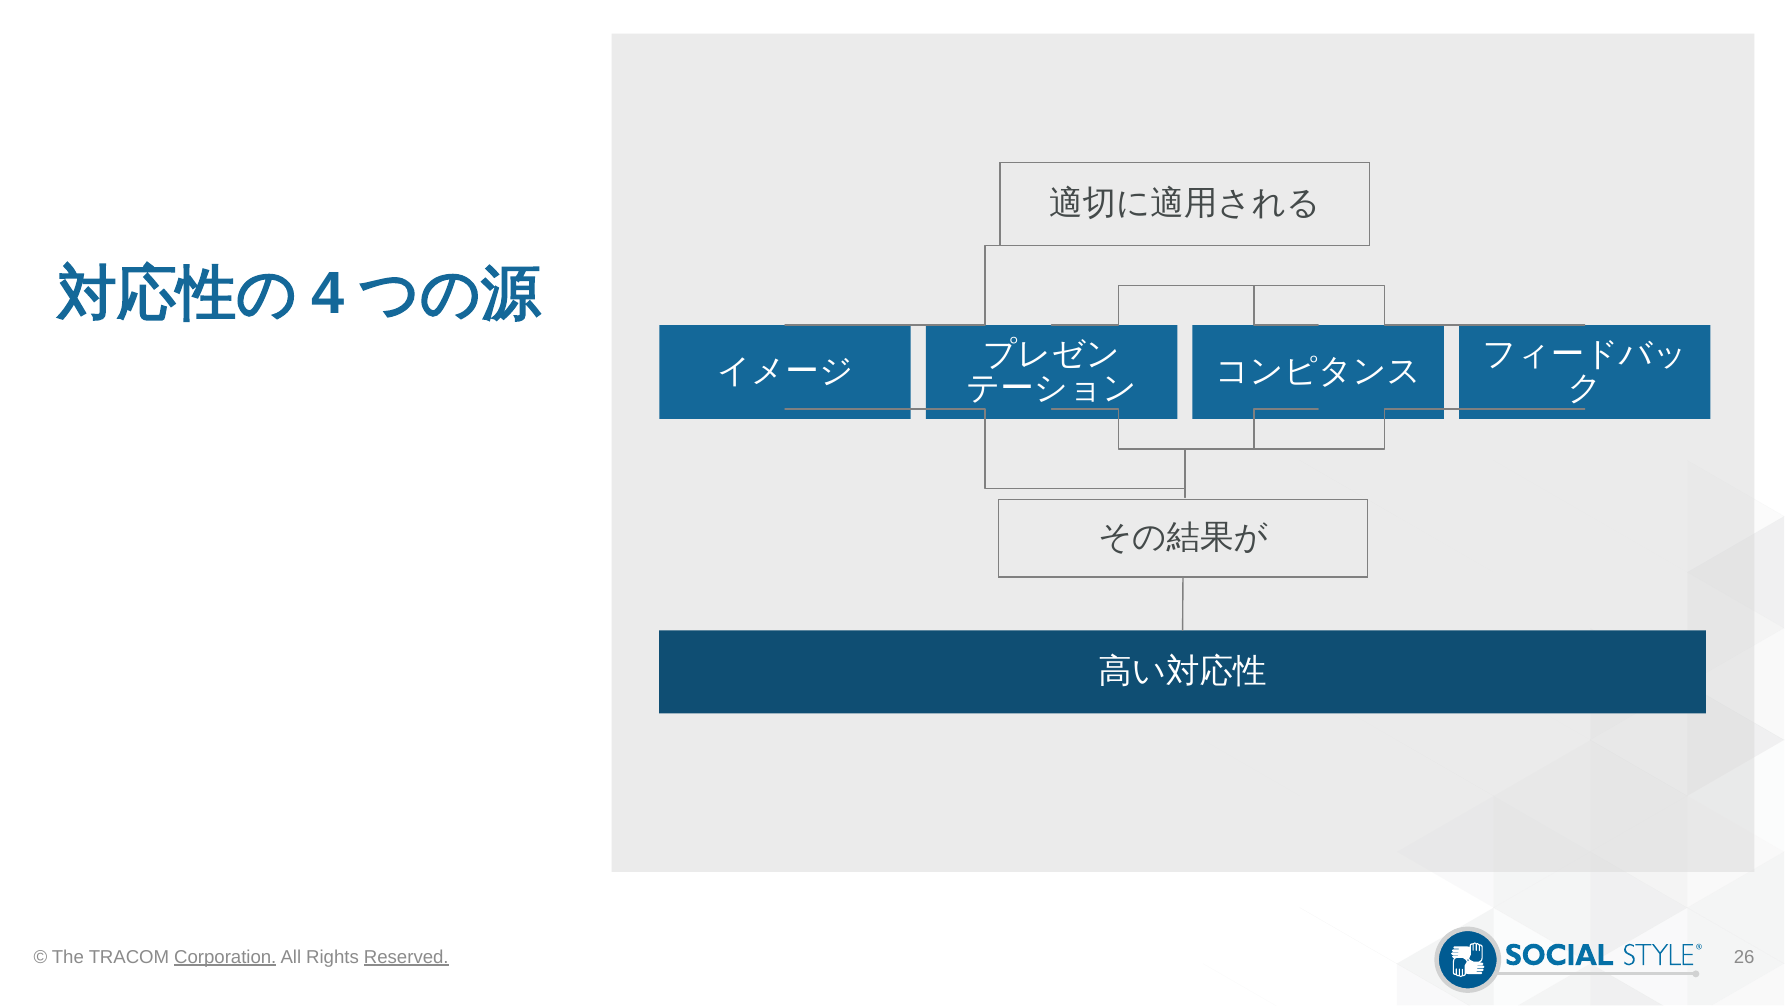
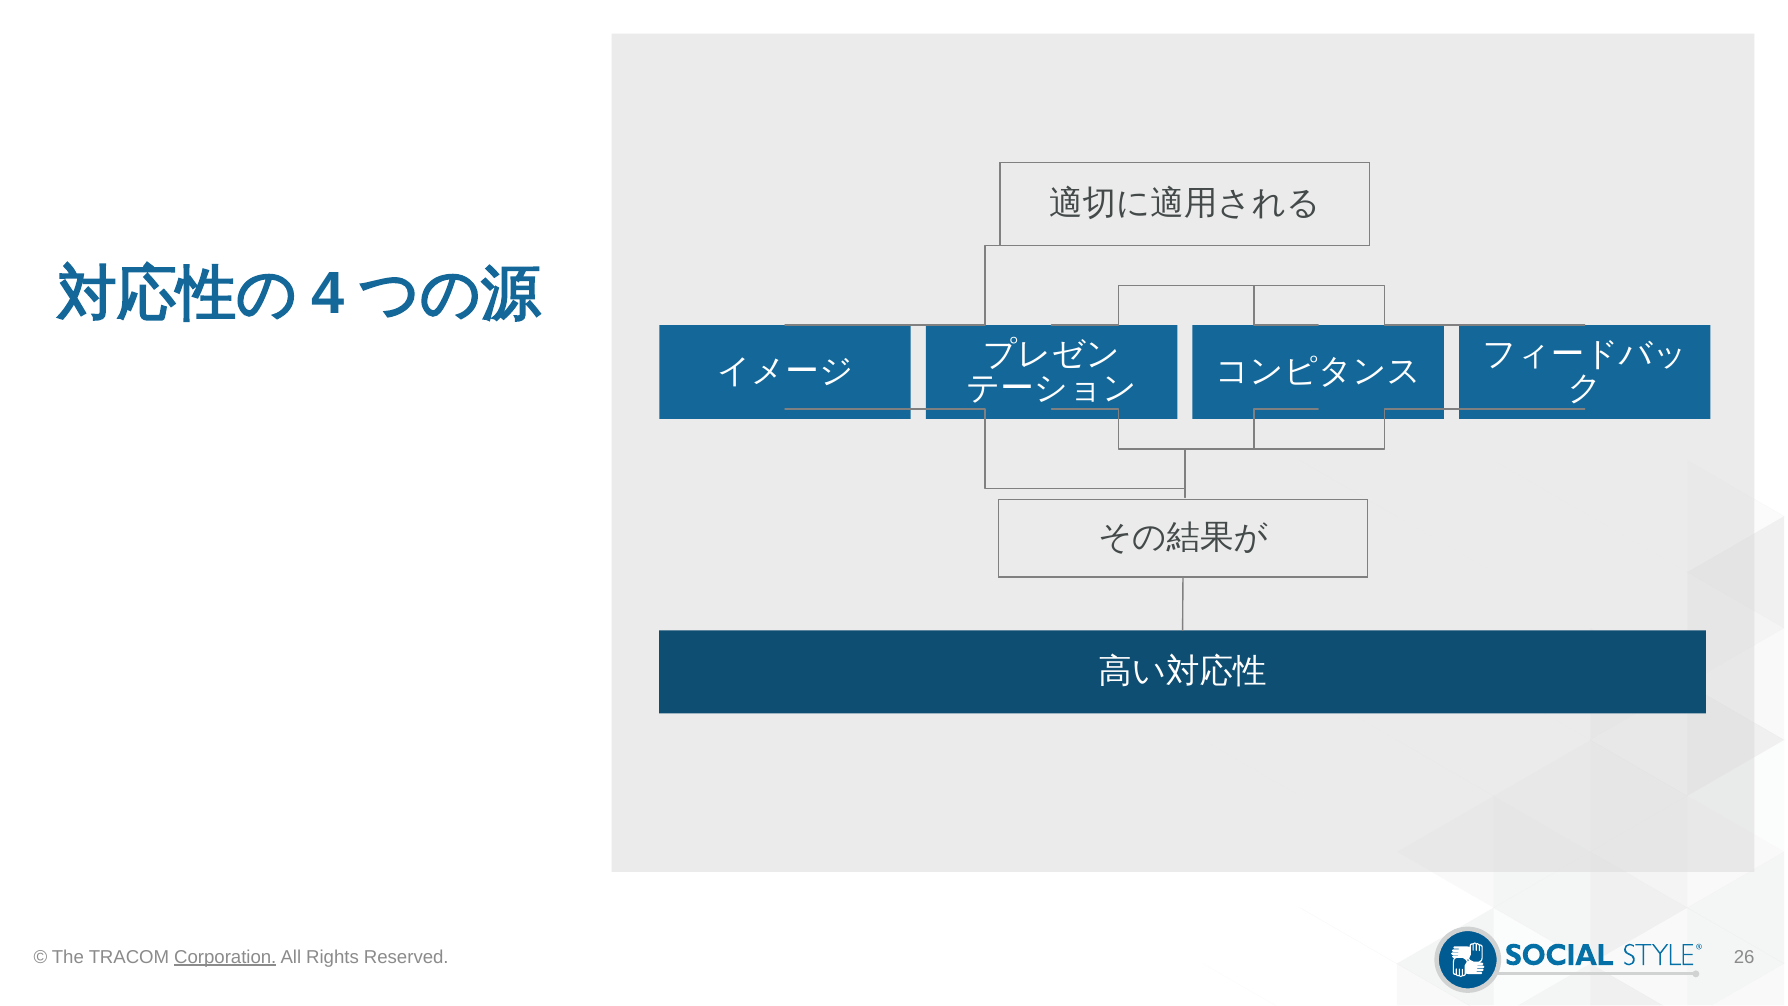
Reserved underline: present -> none (406, 957)
